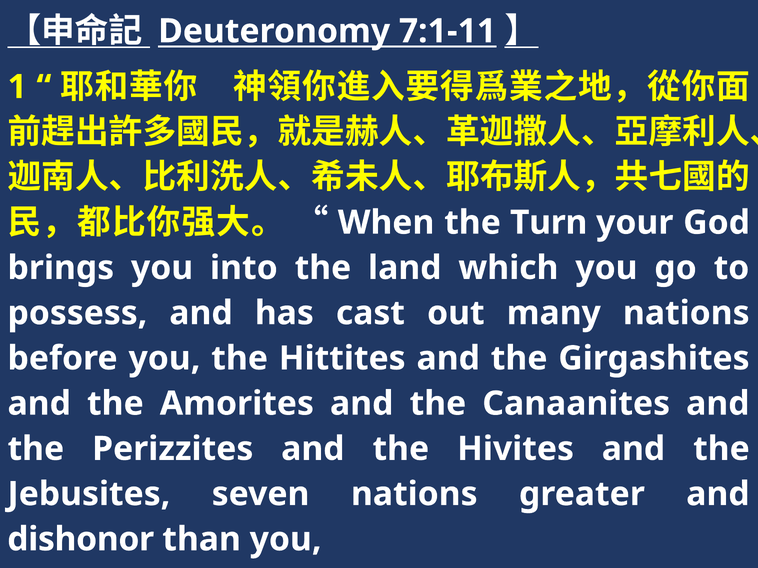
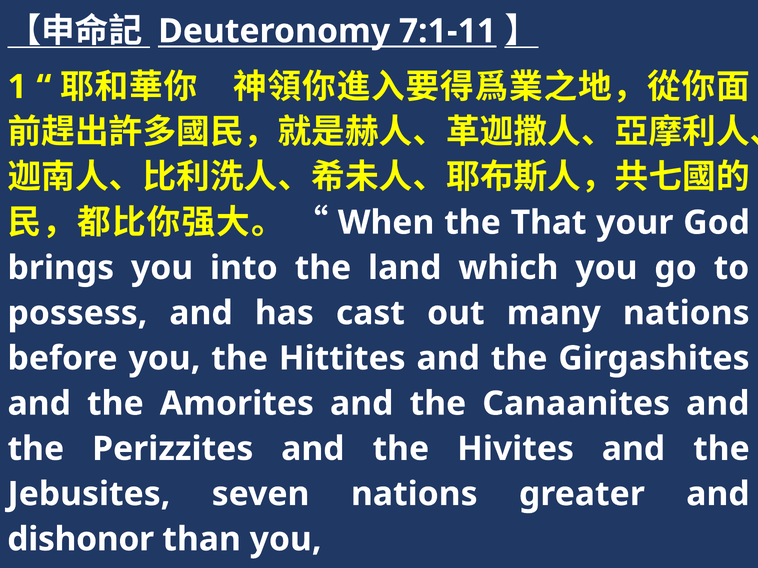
Turn: Turn -> That (549, 223)
